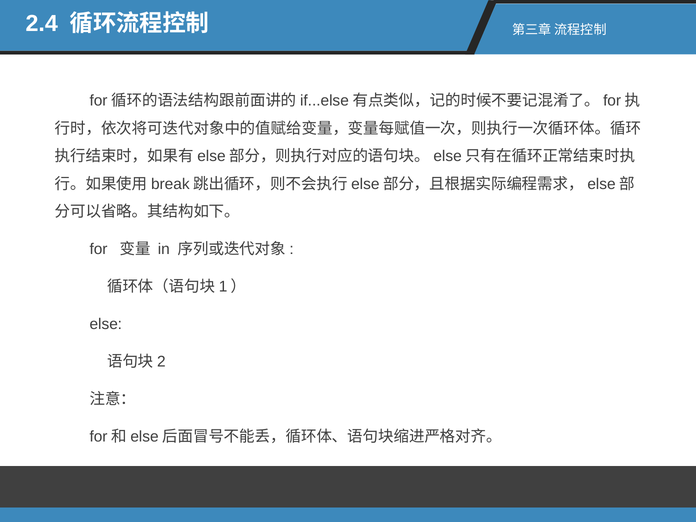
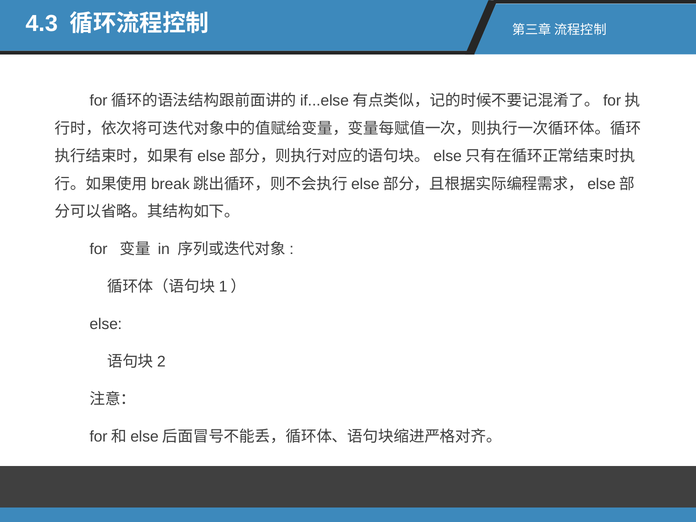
2.4: 2.4 -> 4.3 (42, 24)
